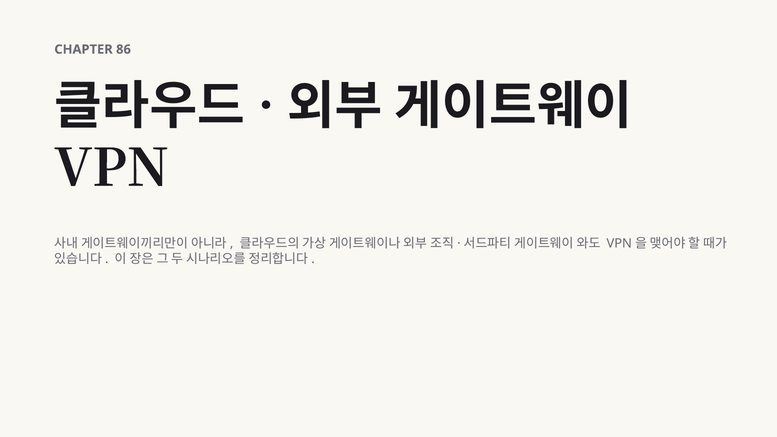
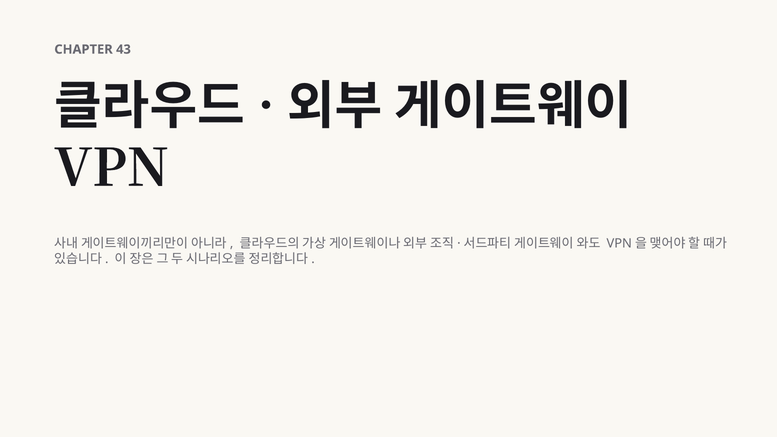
86: 86 -> 43 (123, 49)
